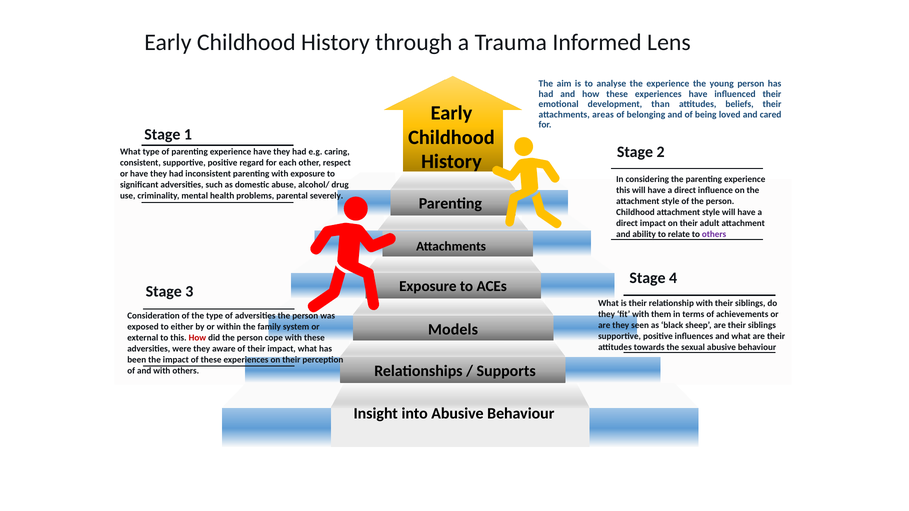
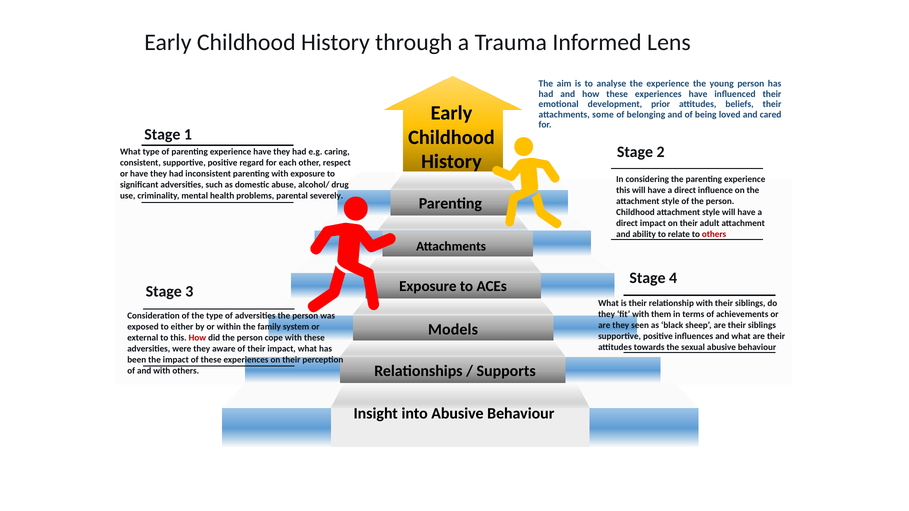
than: than -> prior (661, 104)
areas: areas -> some (603, 115)
others colour: purple -> red (714, 234)
